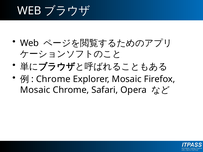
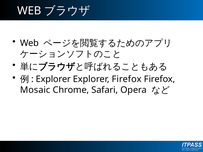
Chrome: Chrome -> Explorer (53, 79)
Explorer Mosaic: Mosaic -> Firefox (127, 79)
